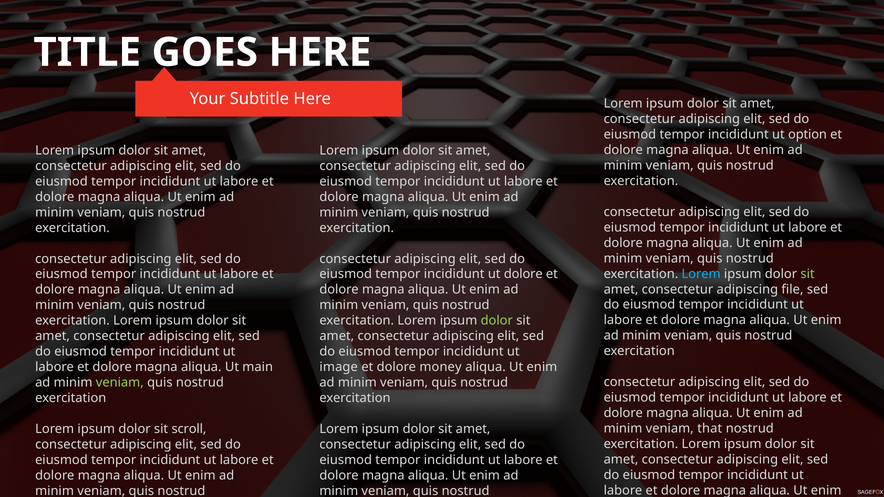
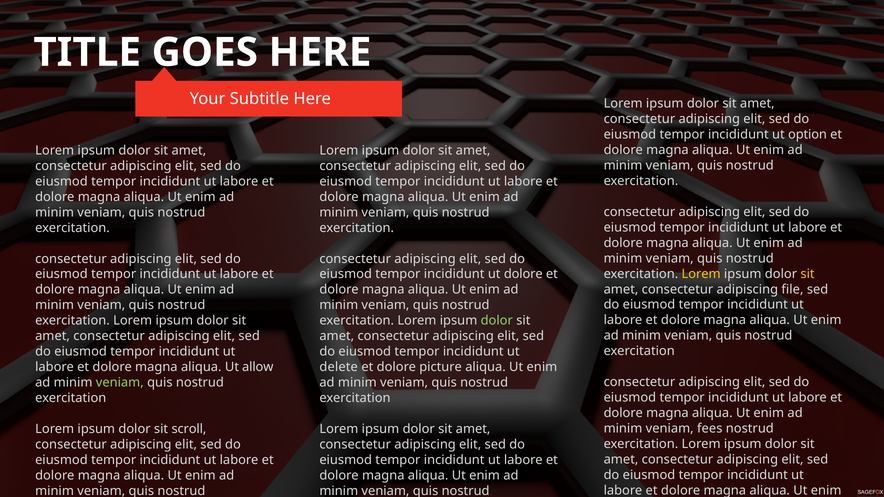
Lorem colour: light blue -> yellow (701, 274)
sit colour: light green -> yellow (808, 274)
main: main -> allow (258, 367)
image: image -> delete (339, 367)
money: money -> picture (441, 367)
that: that -> fees (710, 429)
